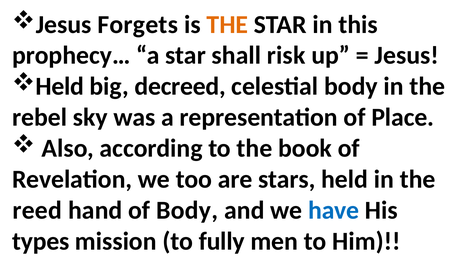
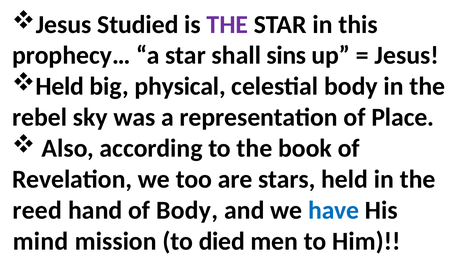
Forgets: Forgets -> Studied (138, 24)
THE colour: orange -> purple (227, 24)
risk: risk -> sins (286, 55)
decreed: decreed -> physical (180, 86)
types: types -> mind (41, 241)
fully: fully -> died (222, 241)
